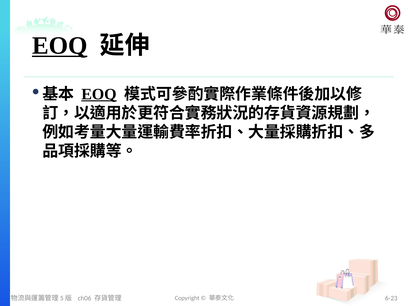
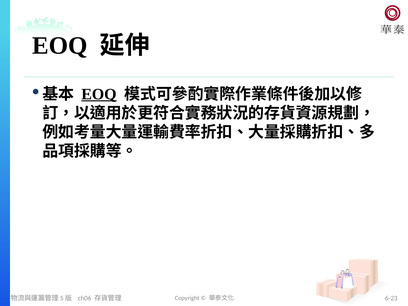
EOQ underline: present -> none (60, 46)
